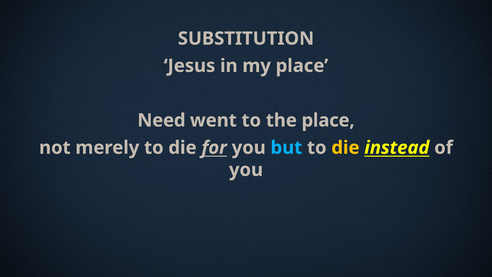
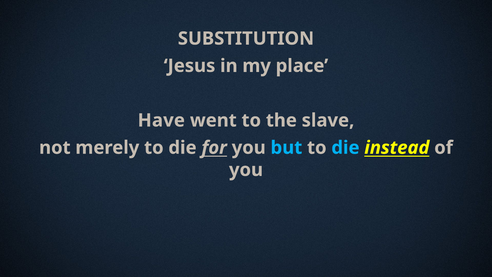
Need: Need -> Have (161, 120)
the place: place -> slave (328, 120)
die colour: yellow -> light blue (345, 148)
